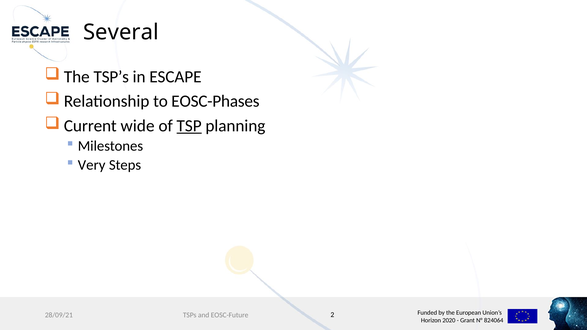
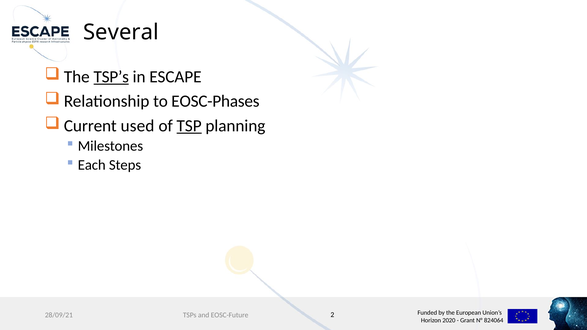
TSP’s underline: none -> present (111, 77)
wide: wide -> used (138, 126)
Very: Very -> Each (92, 165)
